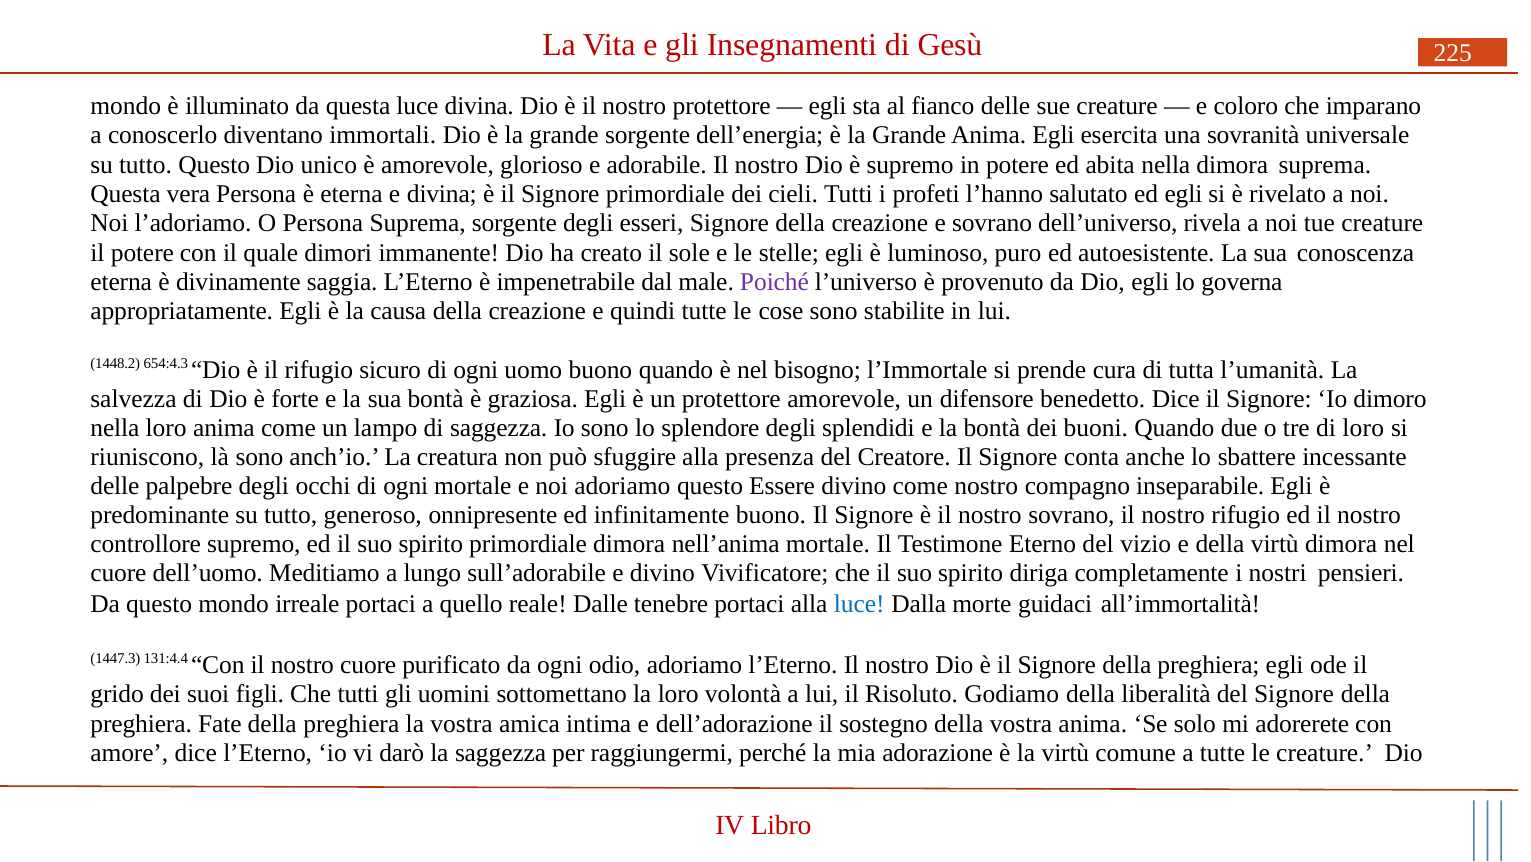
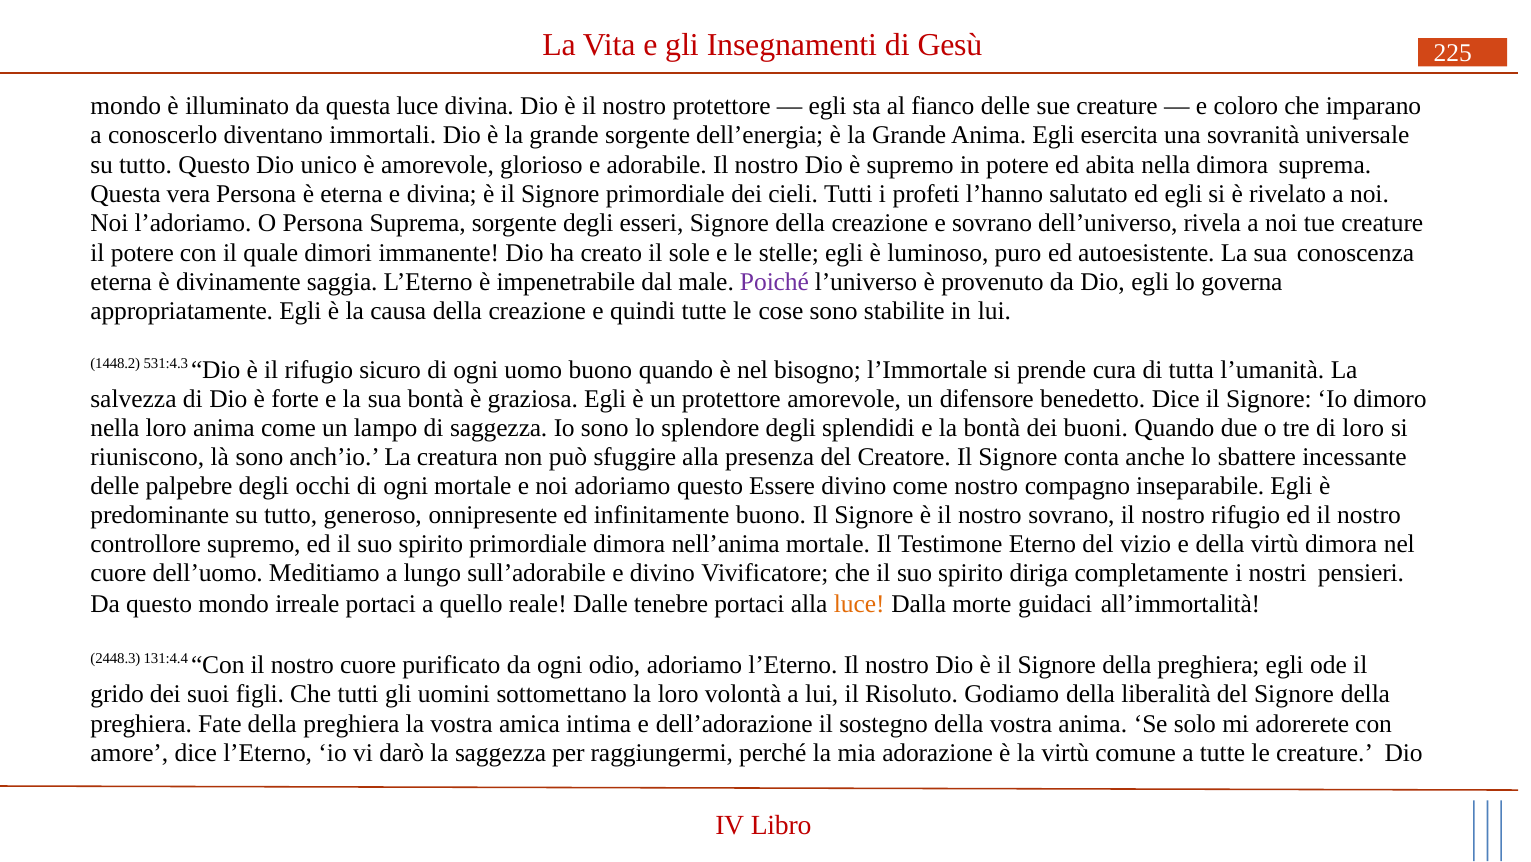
654:4.3: 654:4.3 -> 531:4.3 (166, 364)
luce colour: blue -> orange (859, 604)
1447.3: 1447.3 -> 2448.3 (115, 659)
